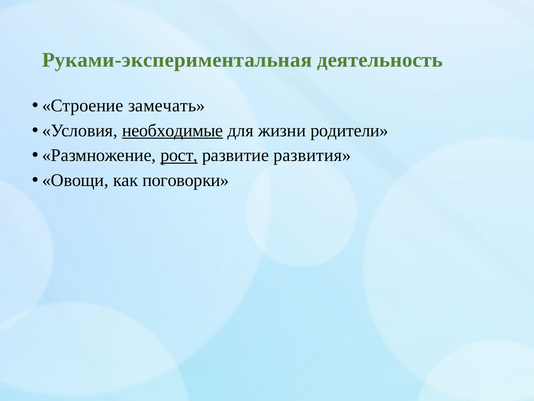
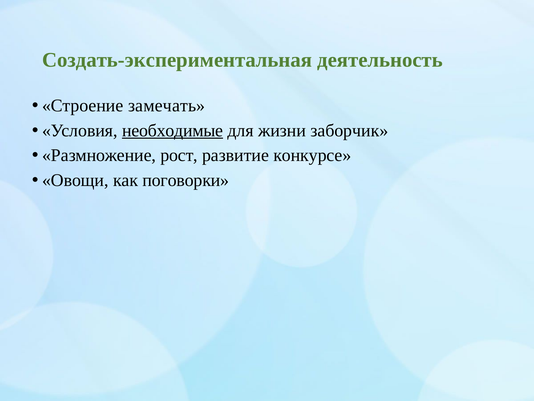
Руками-экспериментальная: Руками-экспериментальная -> Создать-экспериментальная (177, 60)
родители: родители -> заборчик (349, 130)
рост underline: present -> none (179, 155)
развития: развития -> конкурсе (312, 155)
